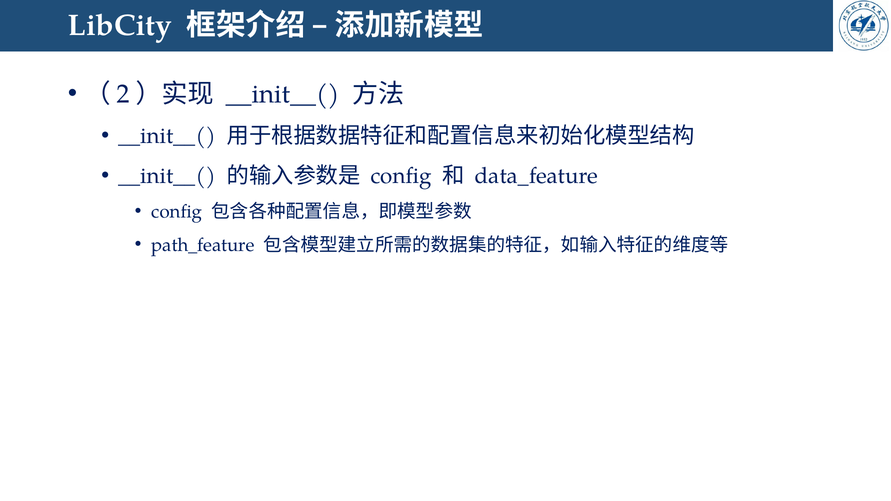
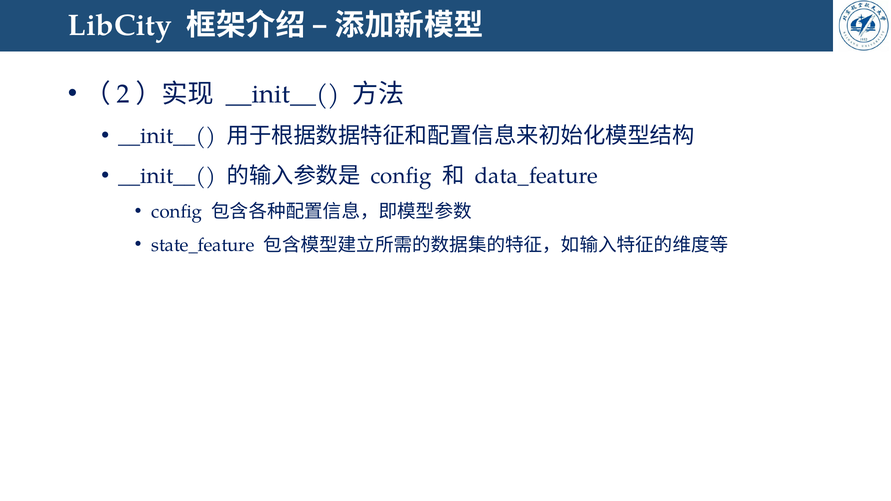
path_feature: path_feature -> state_feature (203, 245)
